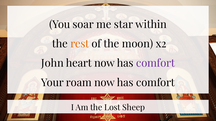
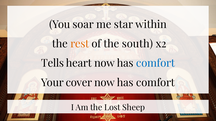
moon: moon -> south (137, 44)
John: John -> Tells (52, 64)
comfort colour: purple -> blue (155, 64)
roam: roam -> cover (79, 83)
